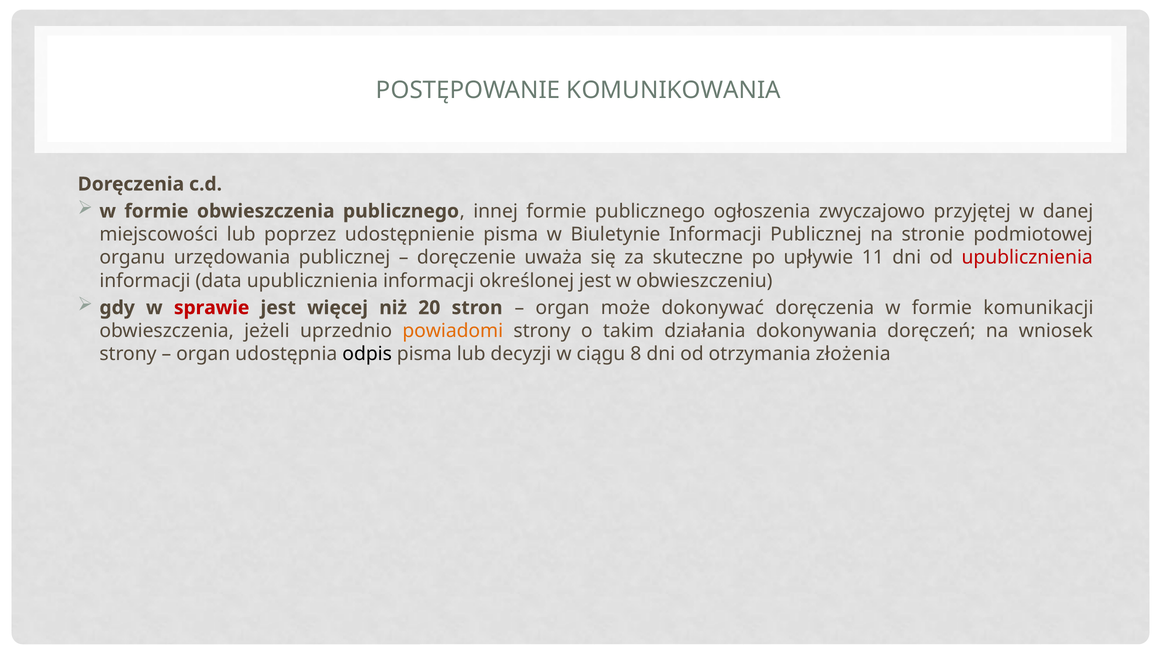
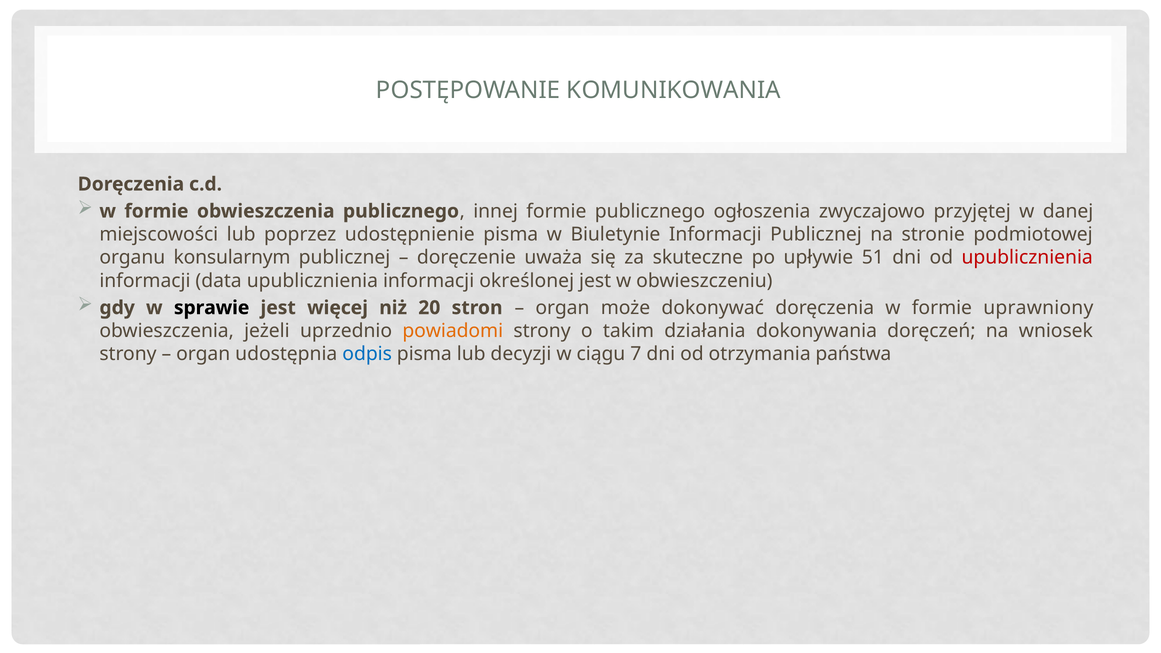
urzędowania: urzędowania -> konsularnym (232, 258)
11: 11 -> 51 (873, 258)
sprawie colour: red -> black (212, 308)
komunikacji: komunikacji -> uprawniony (1038, 308)
odpis colour: black -> blue (367, 354)
8: 8 -> 7 (636, 354)
złożenia: złożenia -> państwa (853, 354)
